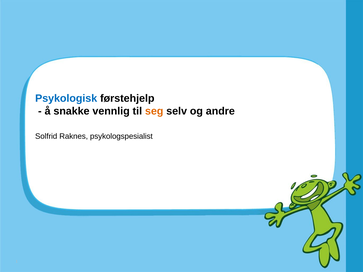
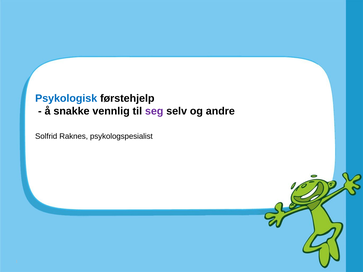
seg colour: orange -> purple (154, 111)
